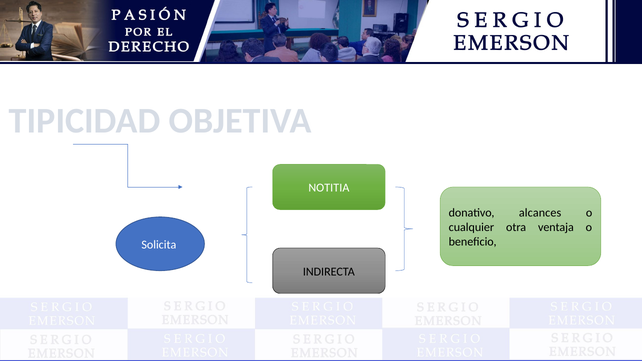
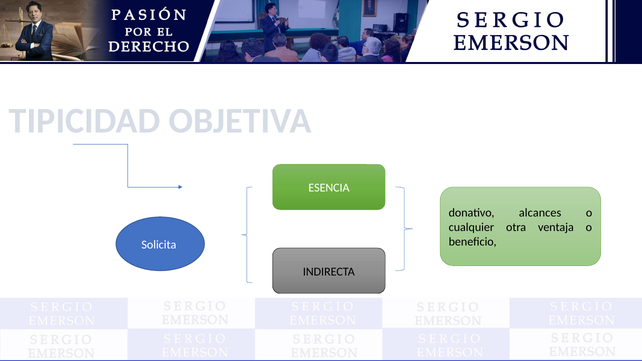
NOTITIA: NOTITIA -> ESENCIA (329, 188)
